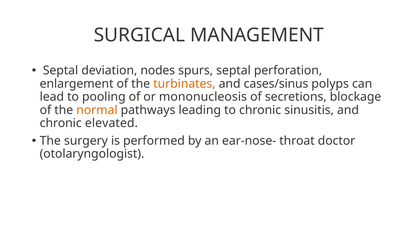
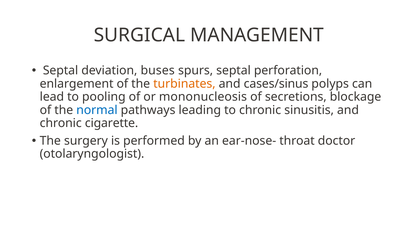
nodes: nodes -> buses (158, 71)
normal colour: orange -> blue (97, 110)
elevated: elevated -> cigarette (112, 123)
